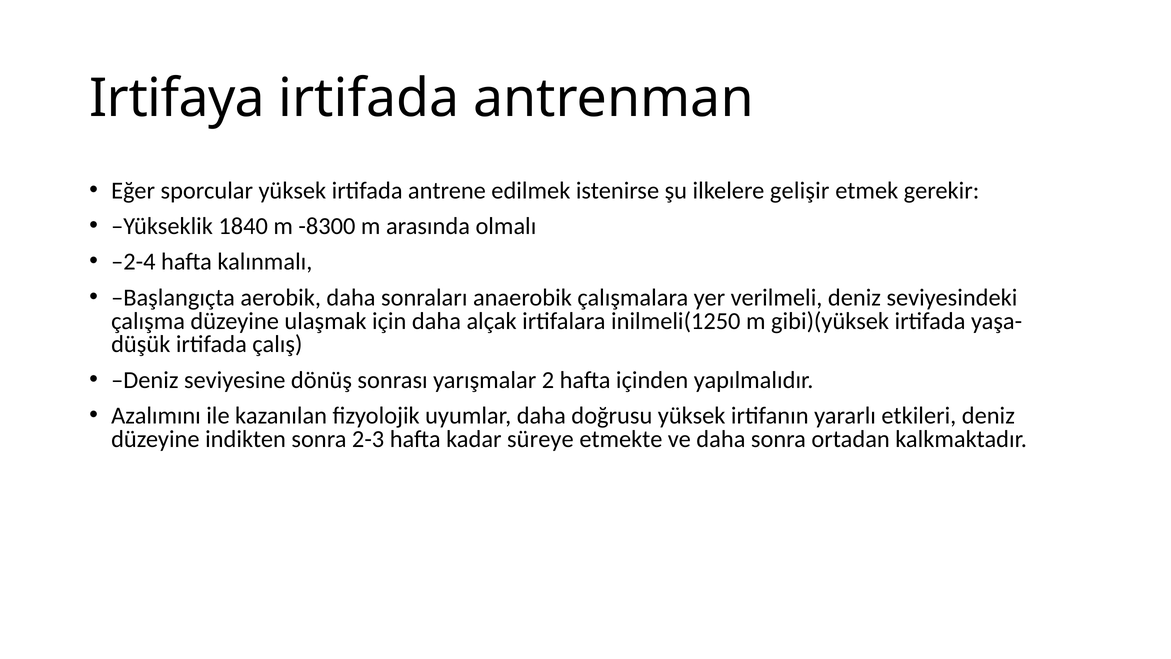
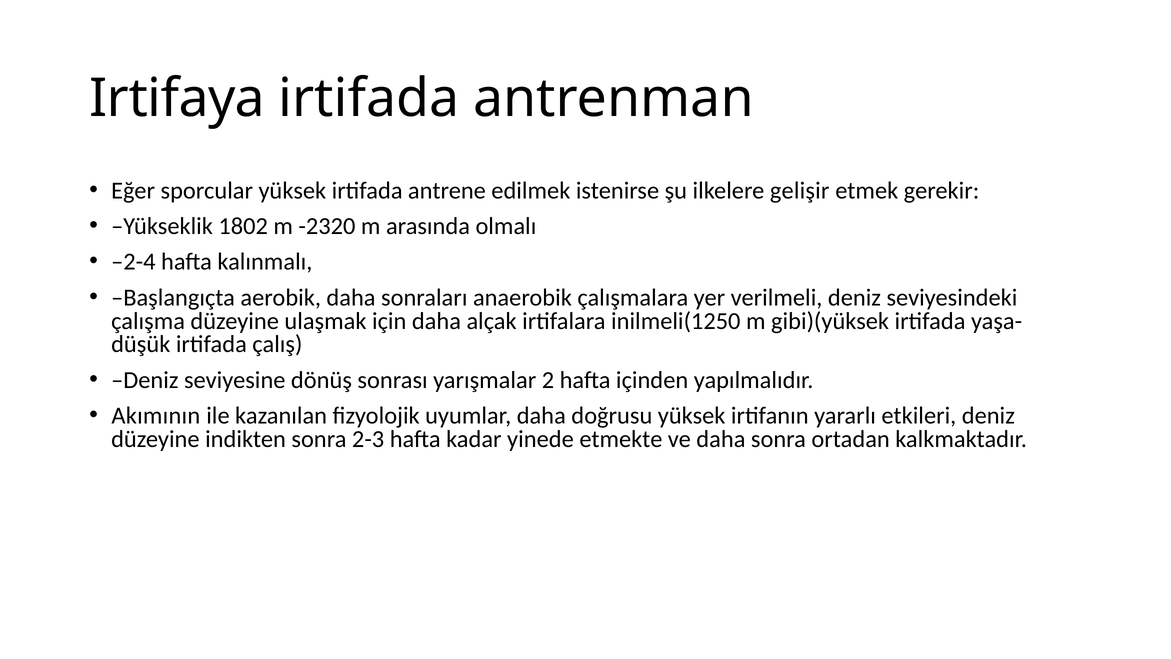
1840: 1840 -> 1802 (243, 226)
-8300: -8300 -> -2320 (327, 226)
Azalımını: Azalımını -> Akımının (156, 416)
süreye: süreye -> yinede (540, 439)
